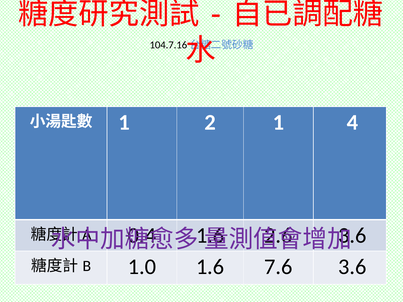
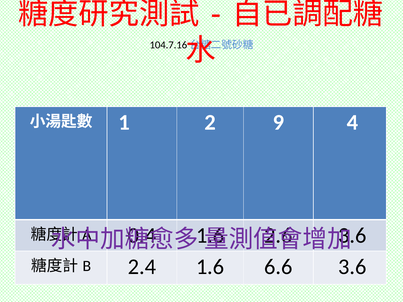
2 1: 1 -> 9 (278, 123)
1.0: 1.0 -> 2.4 (142, 267)
7.6: 7.6 -> 6.6 (278, 267)
